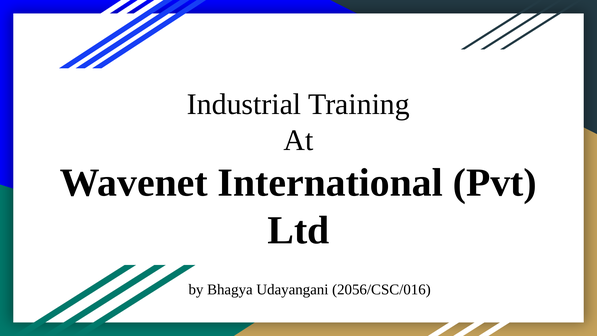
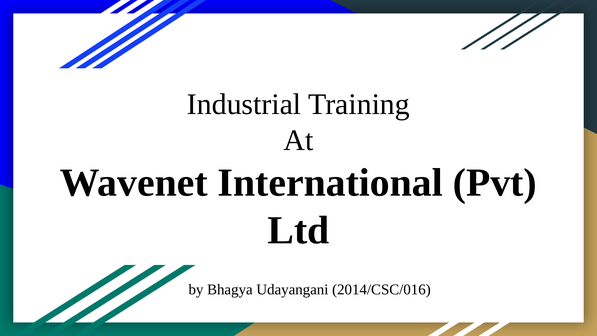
2056/CSC/016: 2056/CSC/016 -> 2014/CSC/016 (381, 289)
